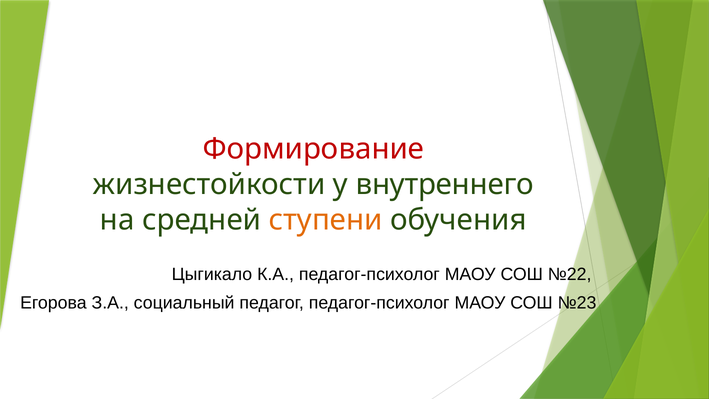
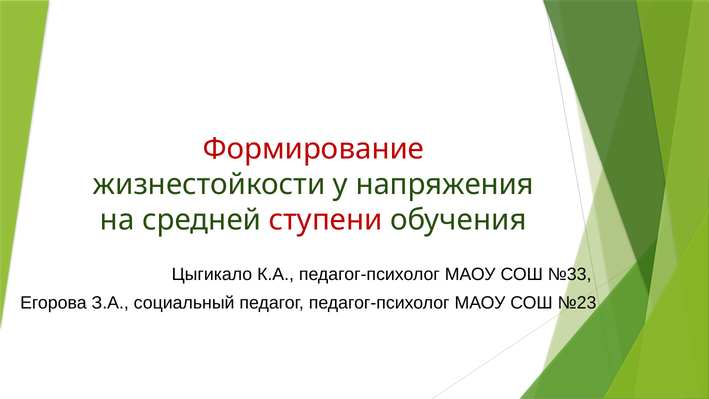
внутреннего: внутреннего -> напряжения (445, 184)
ступени colour: orange -> red (326, 220)
№22: №22 -> №33 (570, 274)
